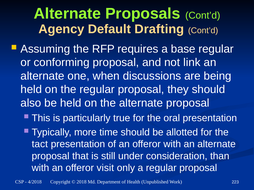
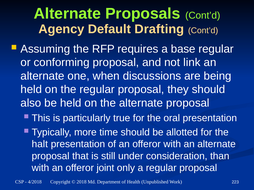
tact: tact -> halt (40, 145)
visit: visit -> joint (105, 168)
